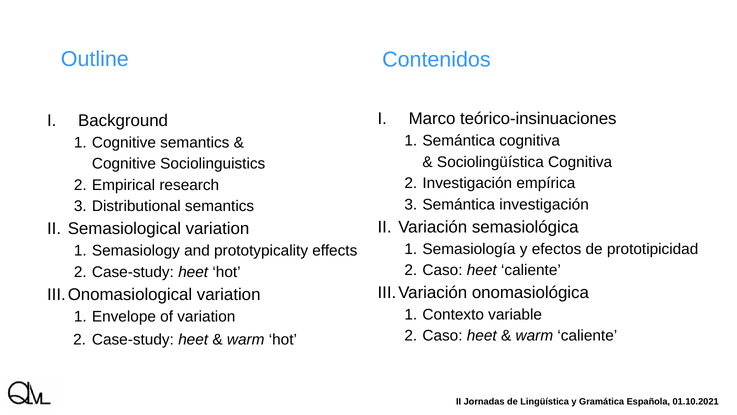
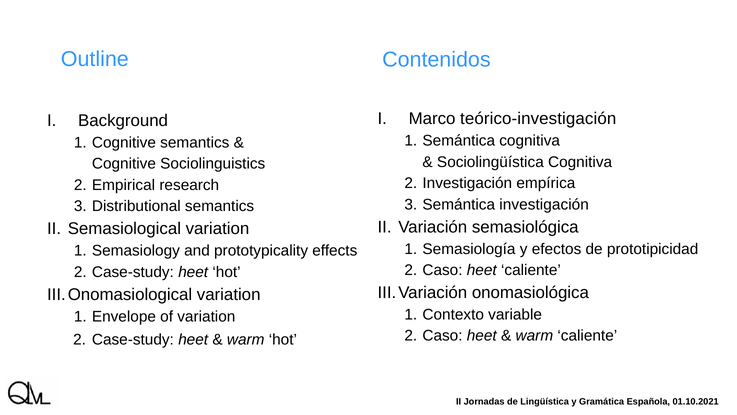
teórico-insinuaciones: teórico-insinuaciones -> teórico-investigación (538, 119)
